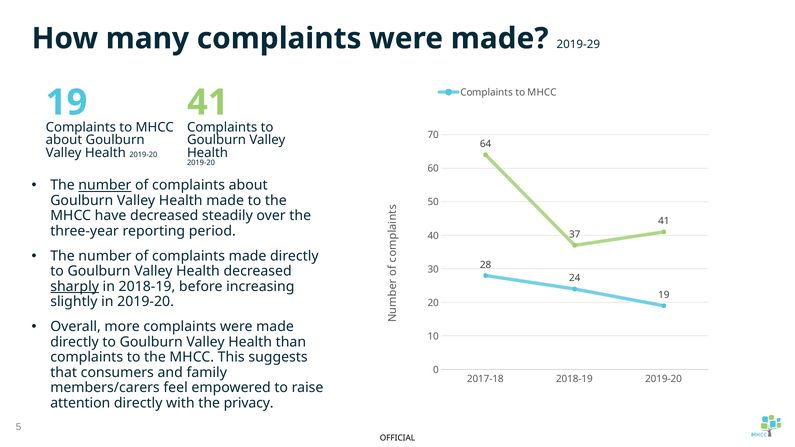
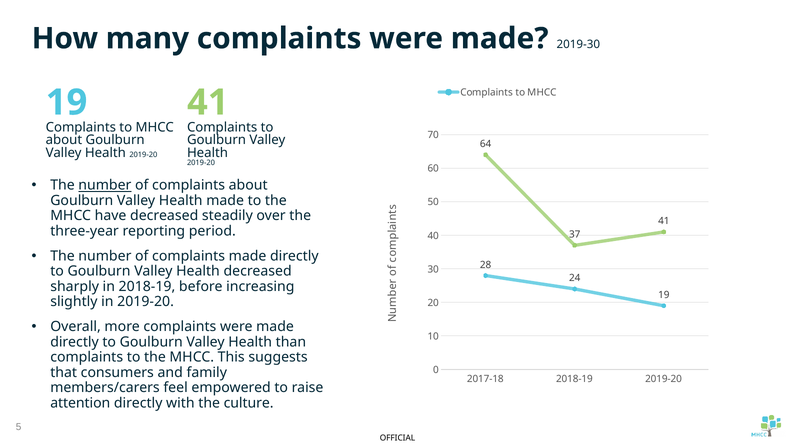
2019-29: 2019-29 -> 2019-30 (578, 45)
sharply underline: present -> none (75, 287)
privacy: privacy -> culture (249, 403)
